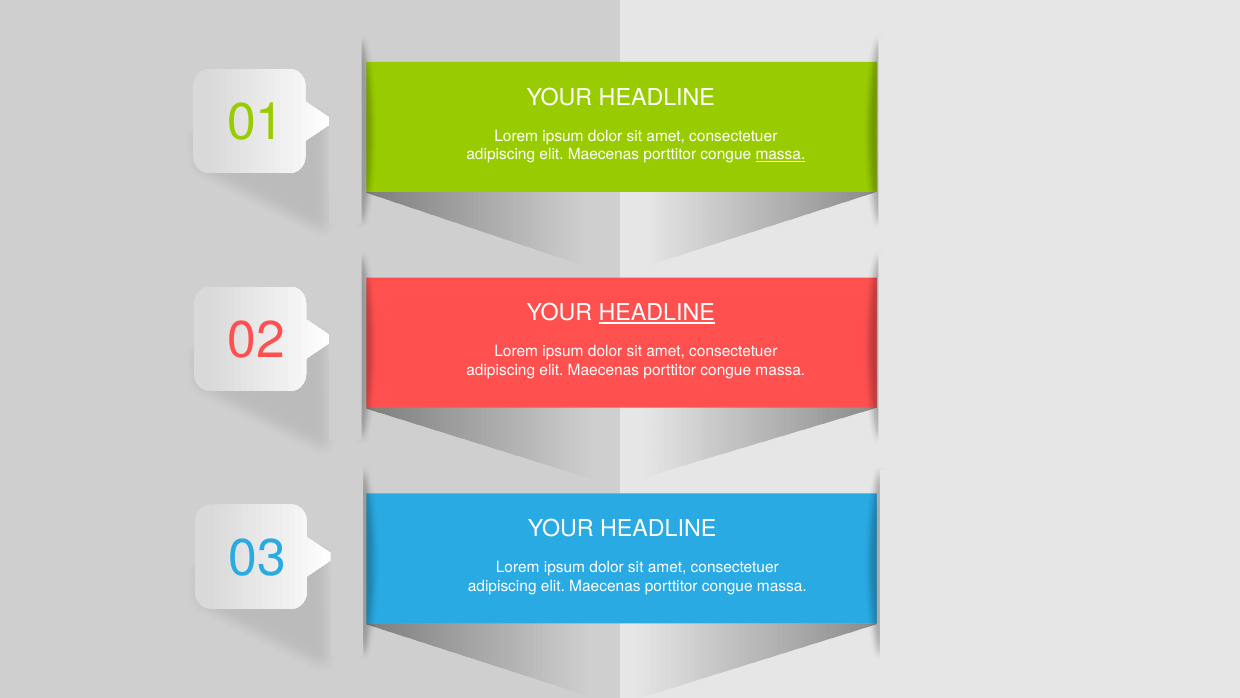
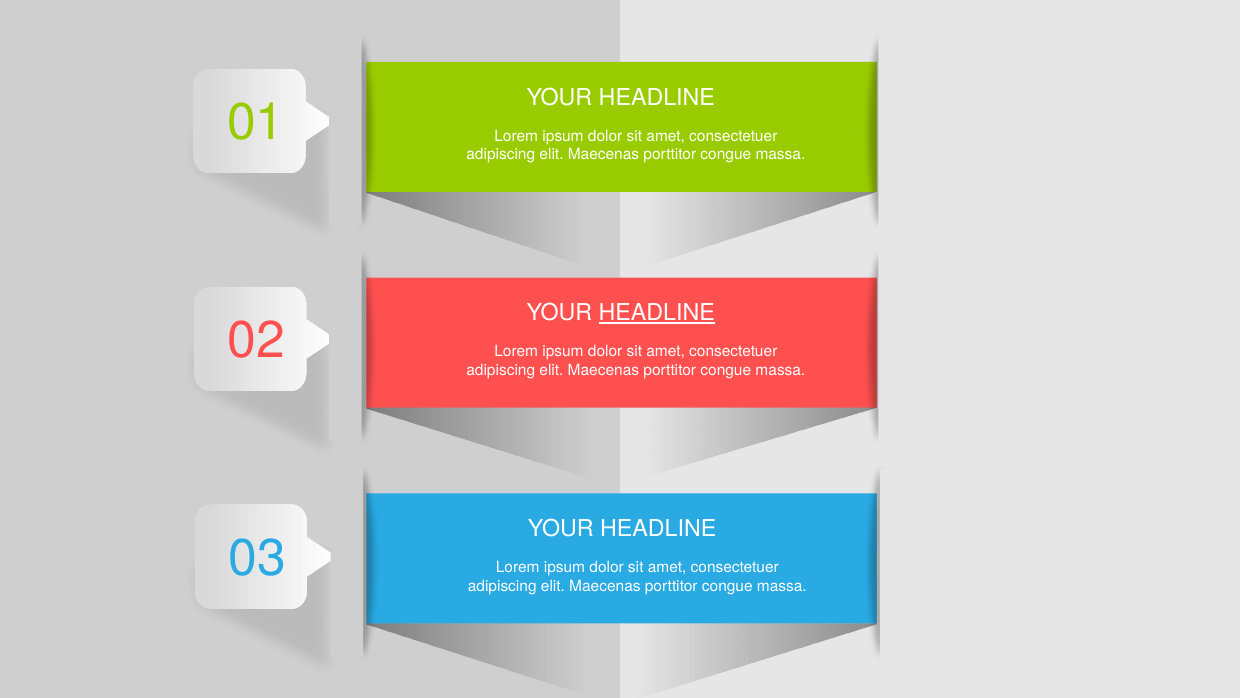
massa underline: present -> none (780, 154)
